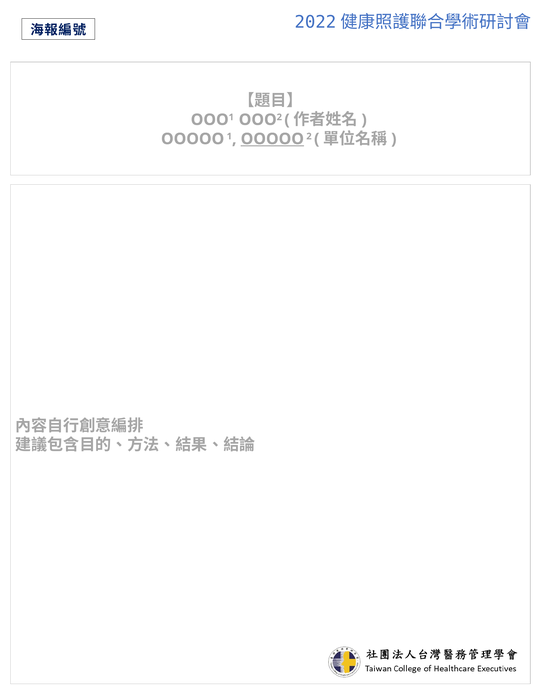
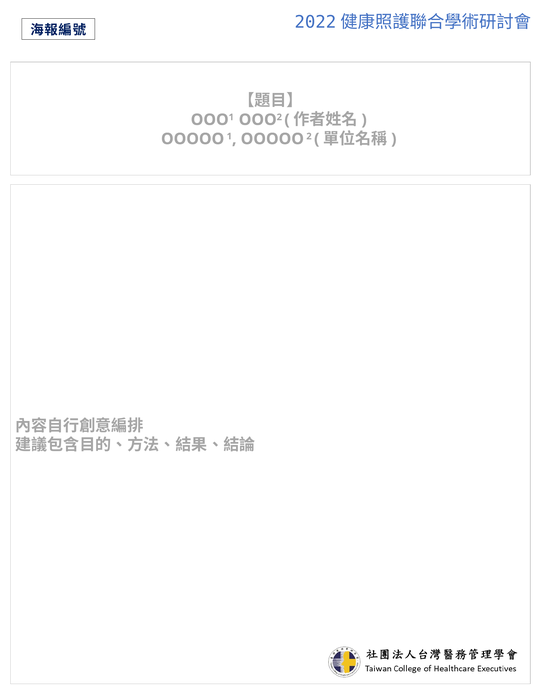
OOOOO underline: present -> none (272, 139)
